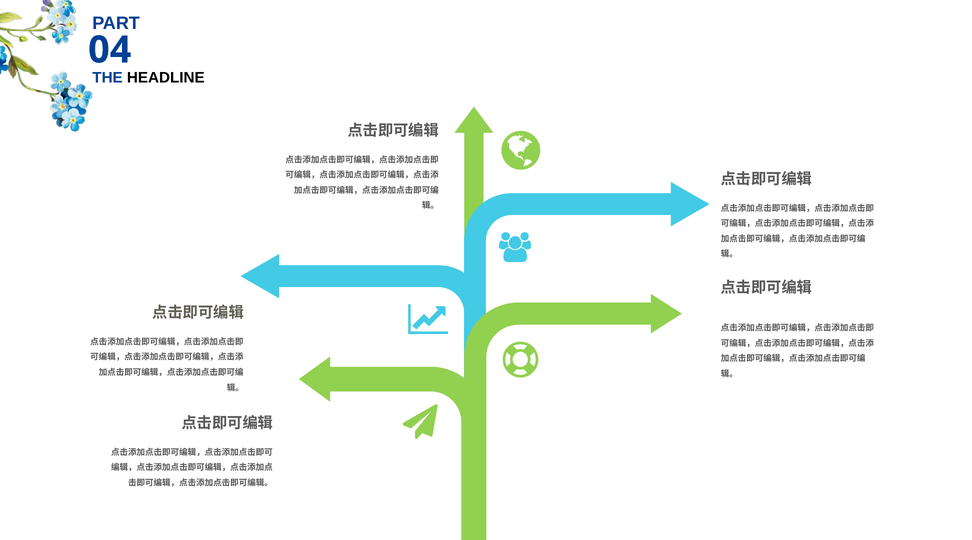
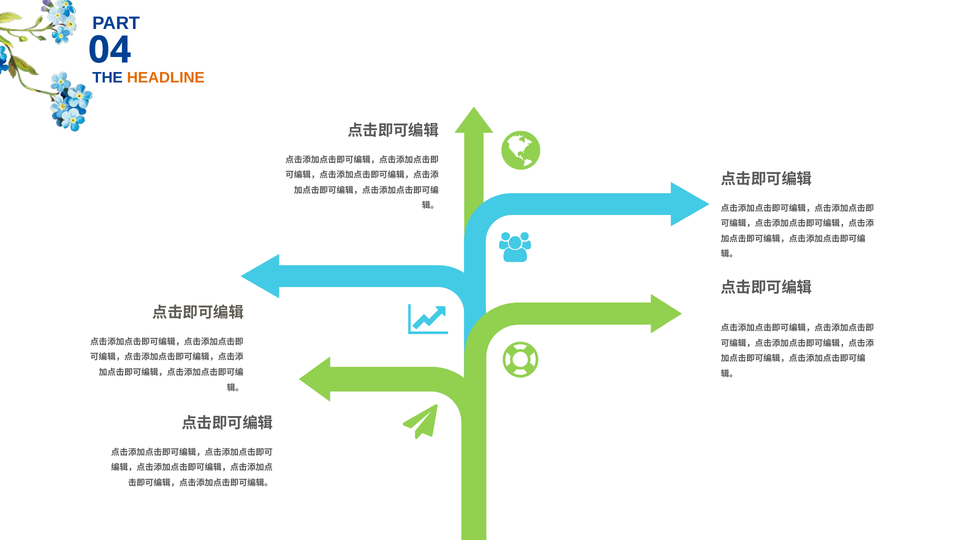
HEADLINE colour: black -> orange (166, 78)
